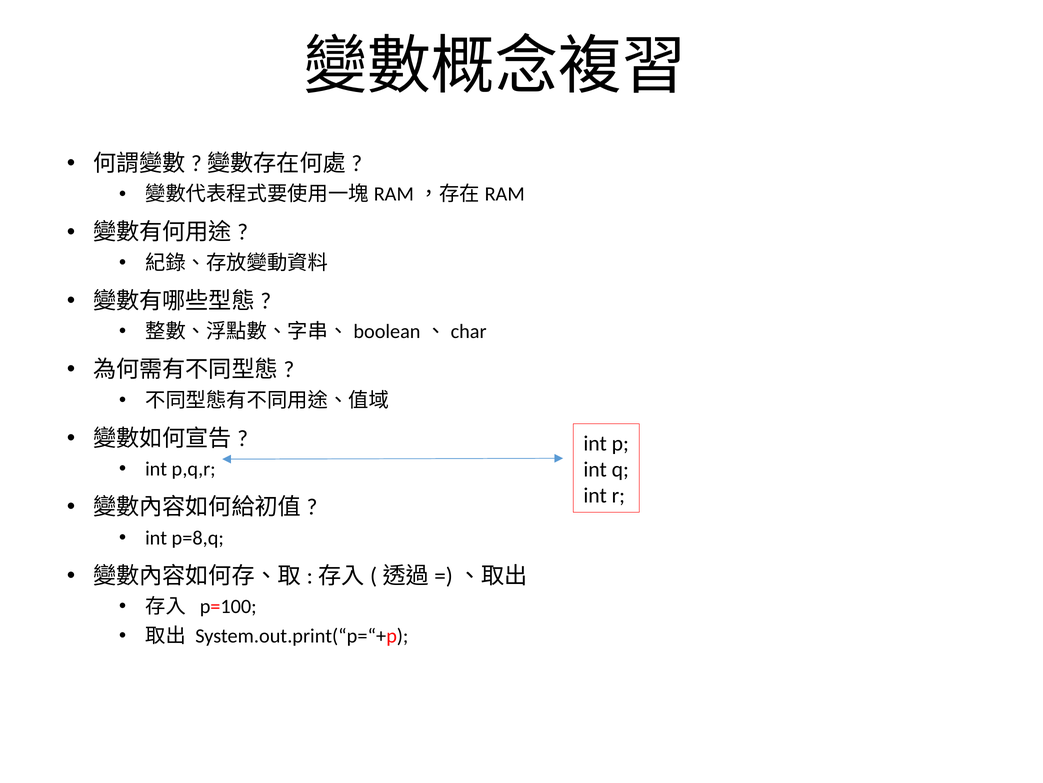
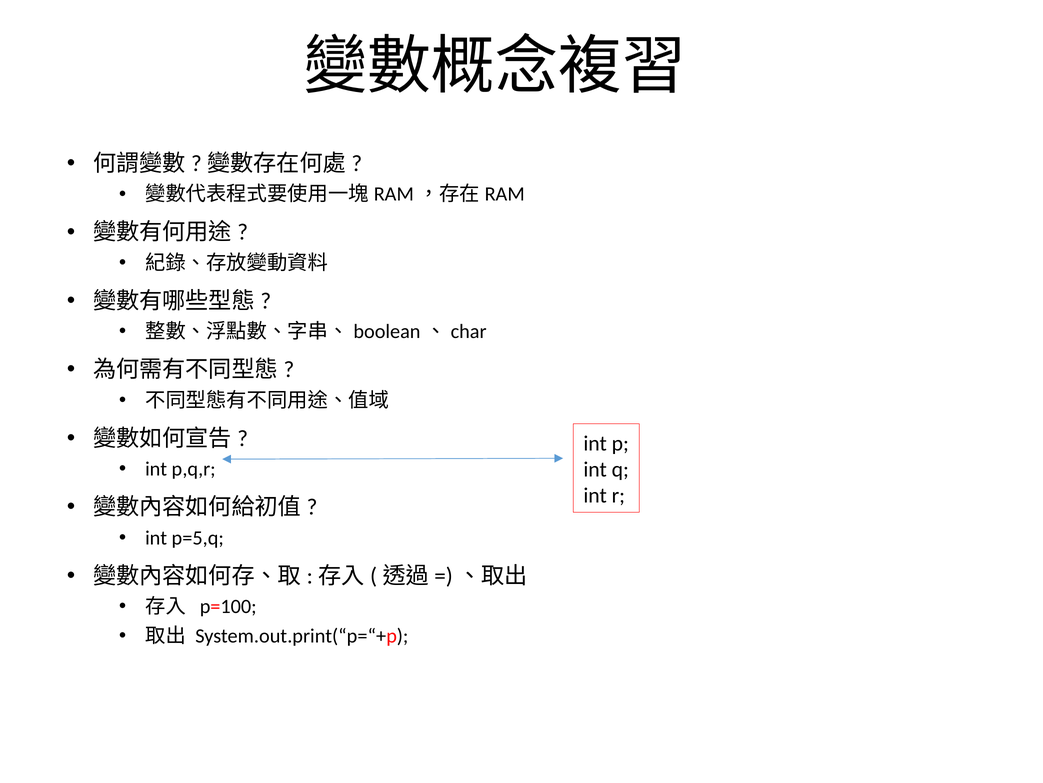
p=8,q: p=8,q -> p=5,q (198, 537)
